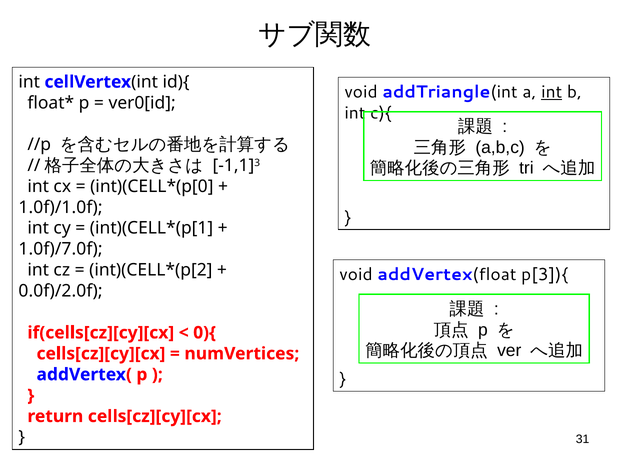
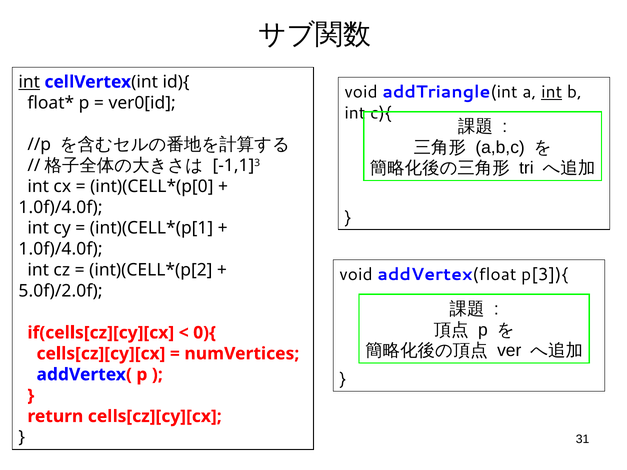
int underline: none -> present (29, 82)
1.0f)/1.0f: 1.0f)/1.0f -> 1.0f)/4.0f (61, 207)
1.0f)/7.0f: 1.0f)/7.0f -> 1.0f)/4.0f (61, 249)
0.0f)/2.0f: 0.0f)/2.0f -> 5.0f)/2.0f (61, 291)
